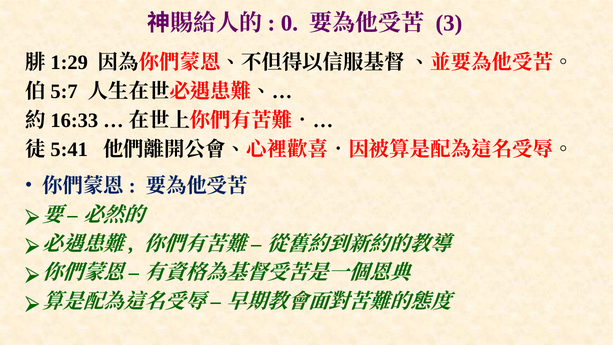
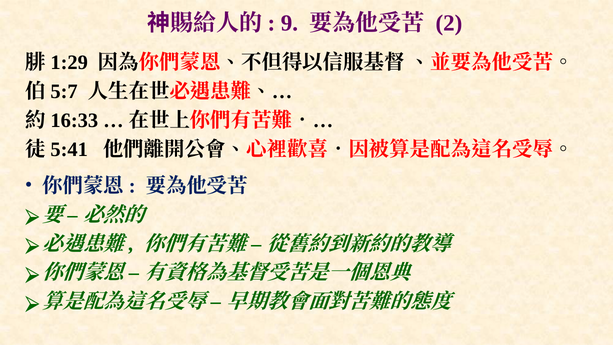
0: 0 -> 9 (289, 23)
3: 3 -> 2 (449, 23)
